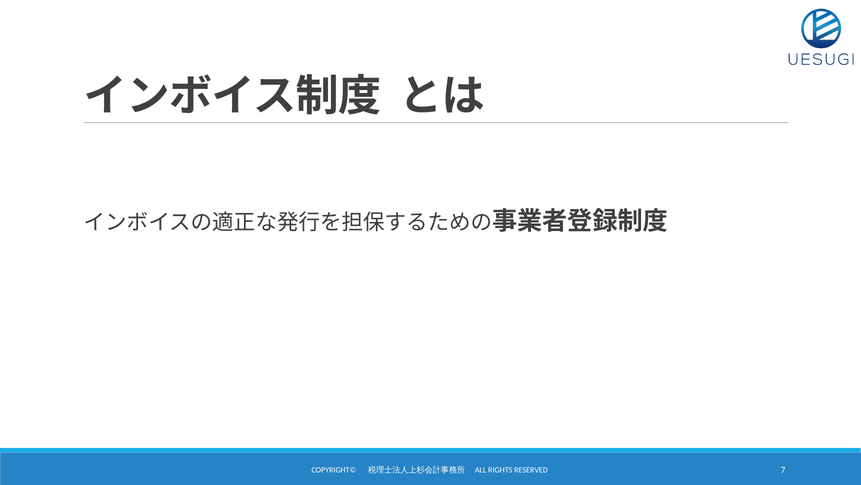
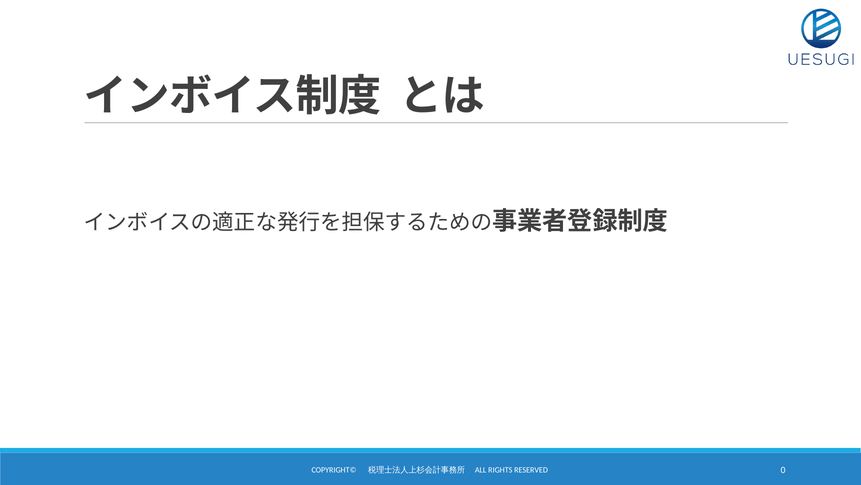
7: 7 -> 0 (783, 470)
